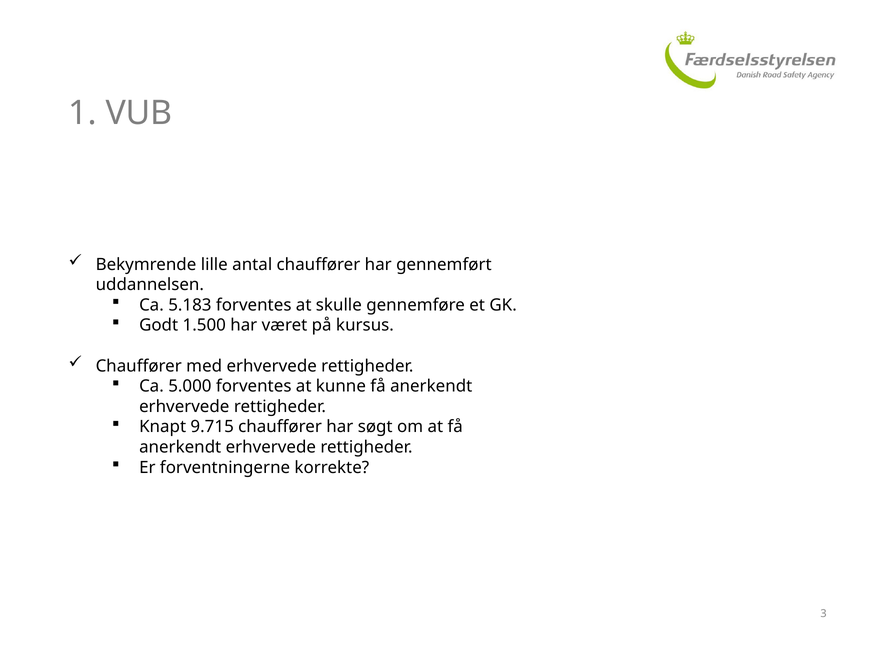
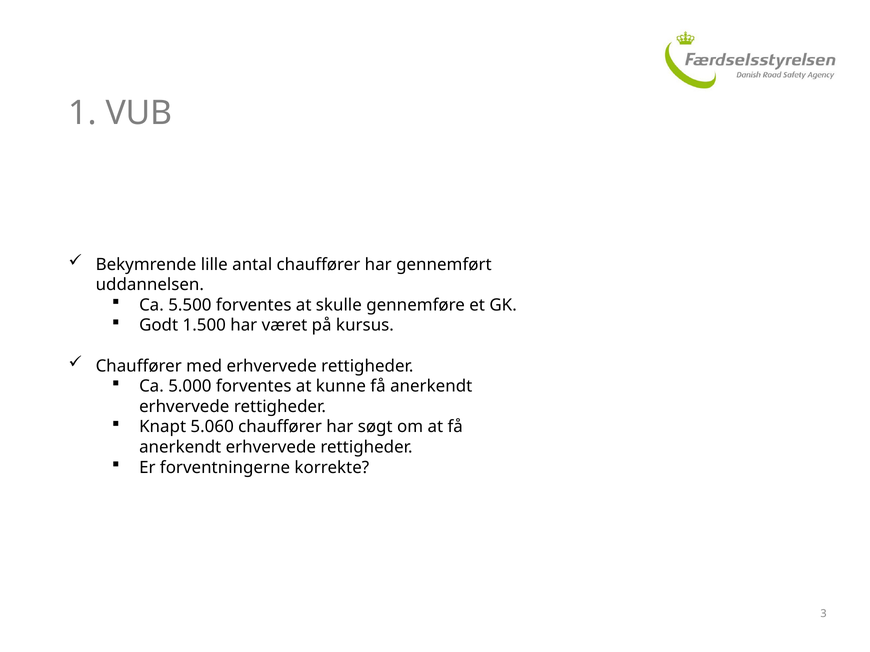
5.183: 5.183 -> 5.500 (190, 305)
9.715: 9.715 -> 5.060 (212, 427)
